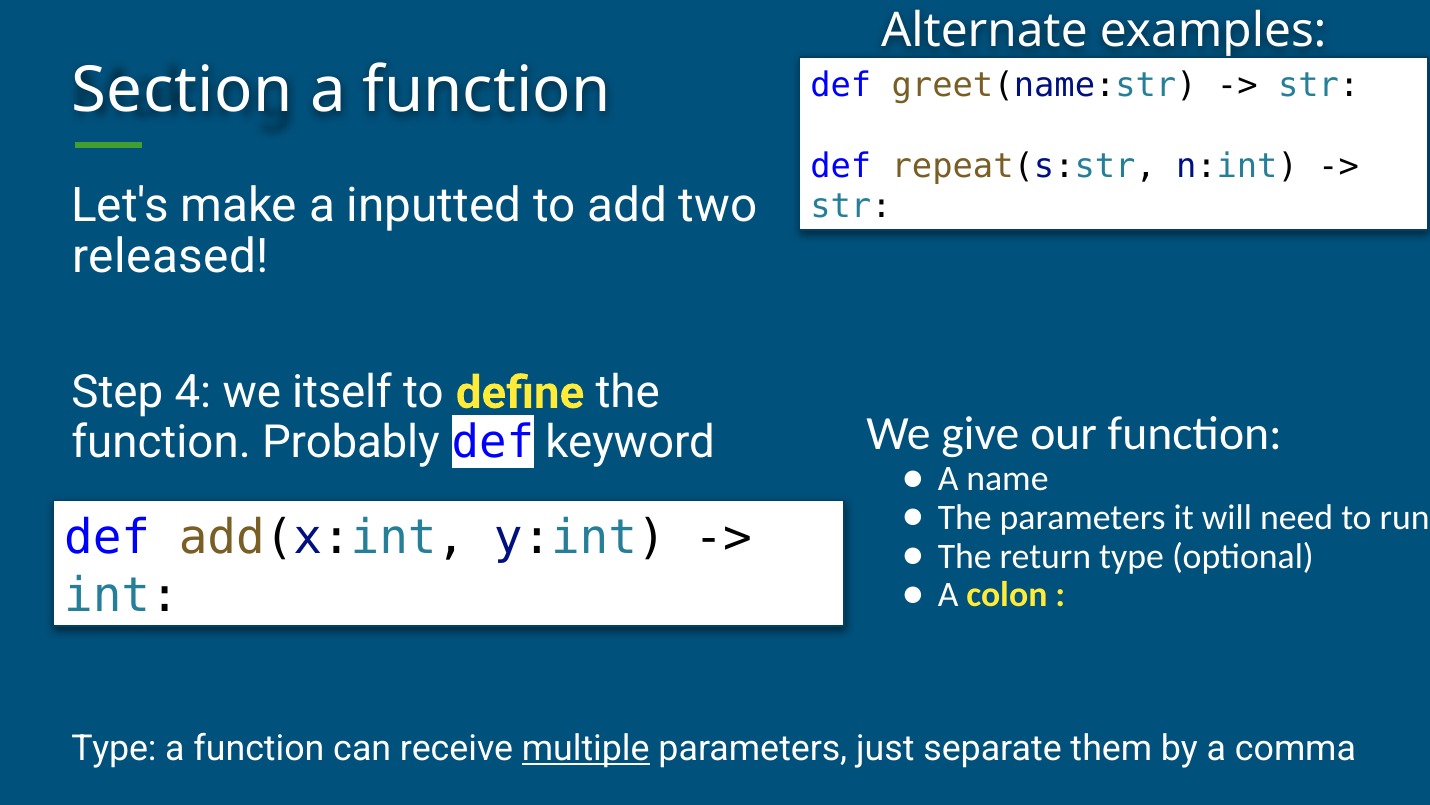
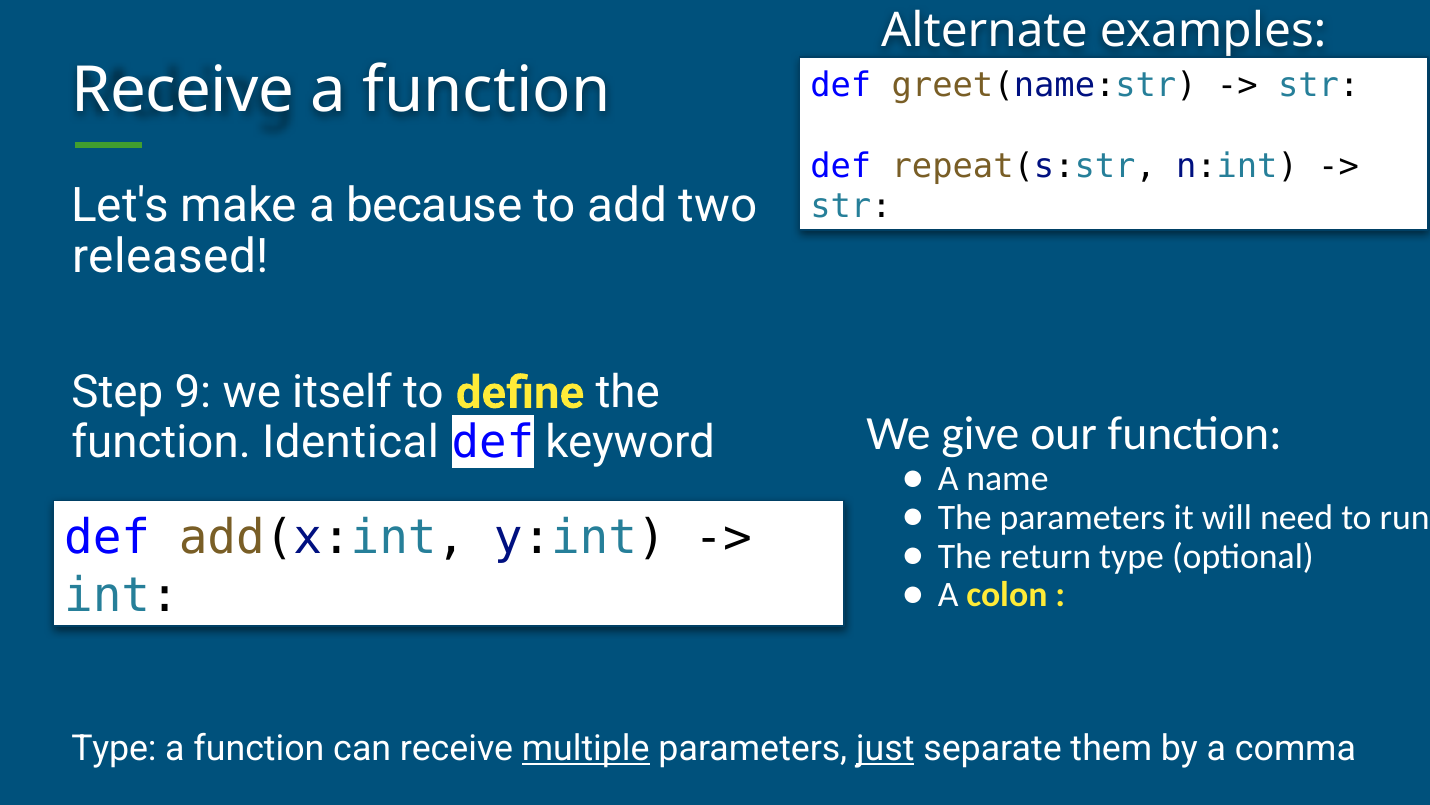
Section: Section -> Receive (183, 91)
inputted: inputted -> because (434, 206)
4: 4 -> 9 (193, 393)
Probably: Probably -> Identical (351, 442)
just underline: none -> present (885, 748)
